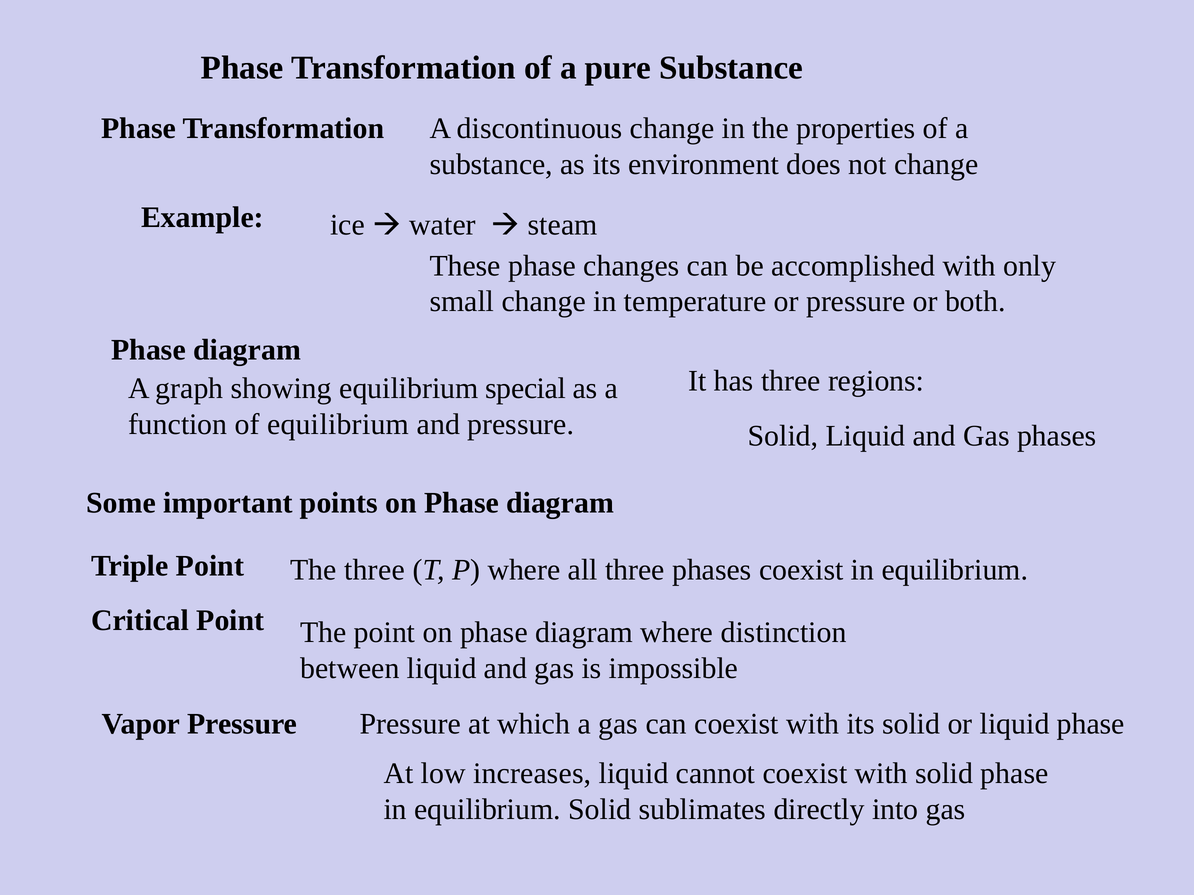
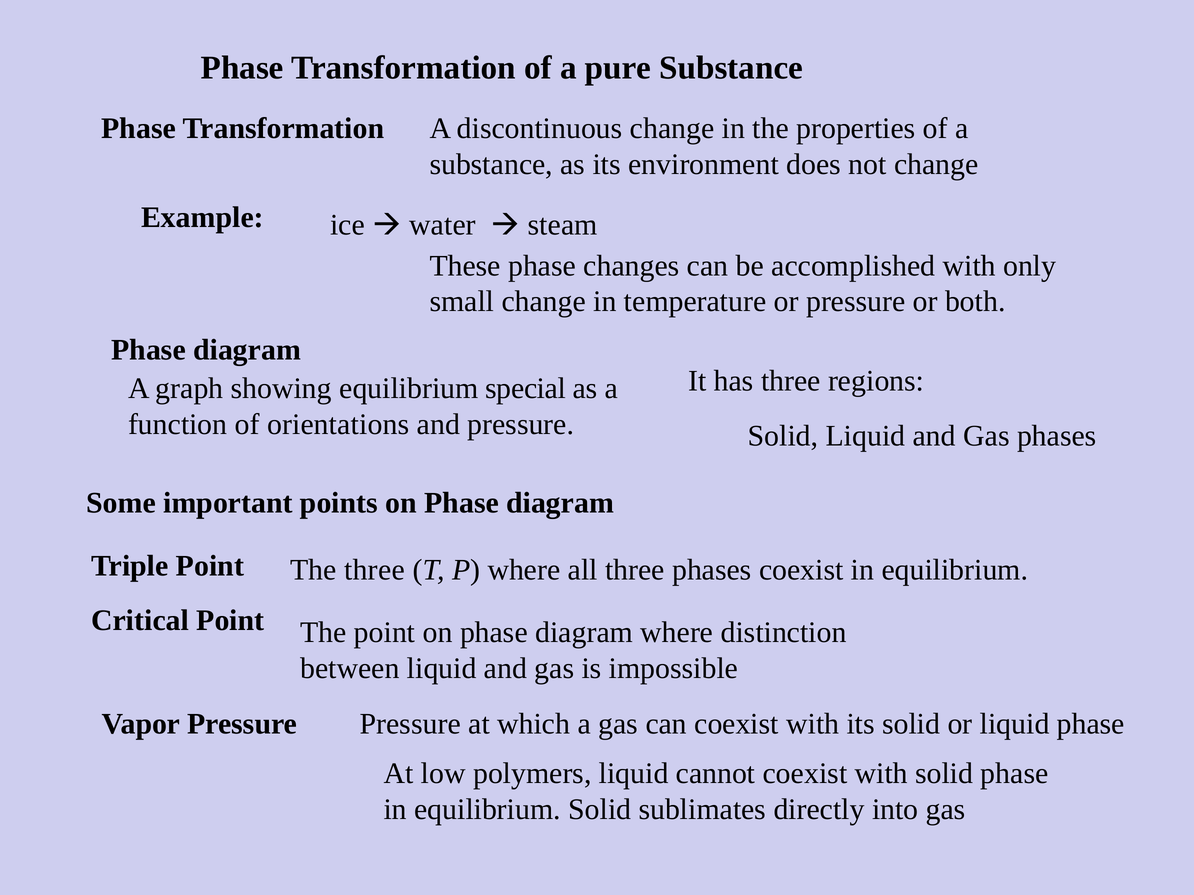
of equilibrium: equilibrium -> orientations (338, 424)
increases: increases -> polymers (532, 774)
